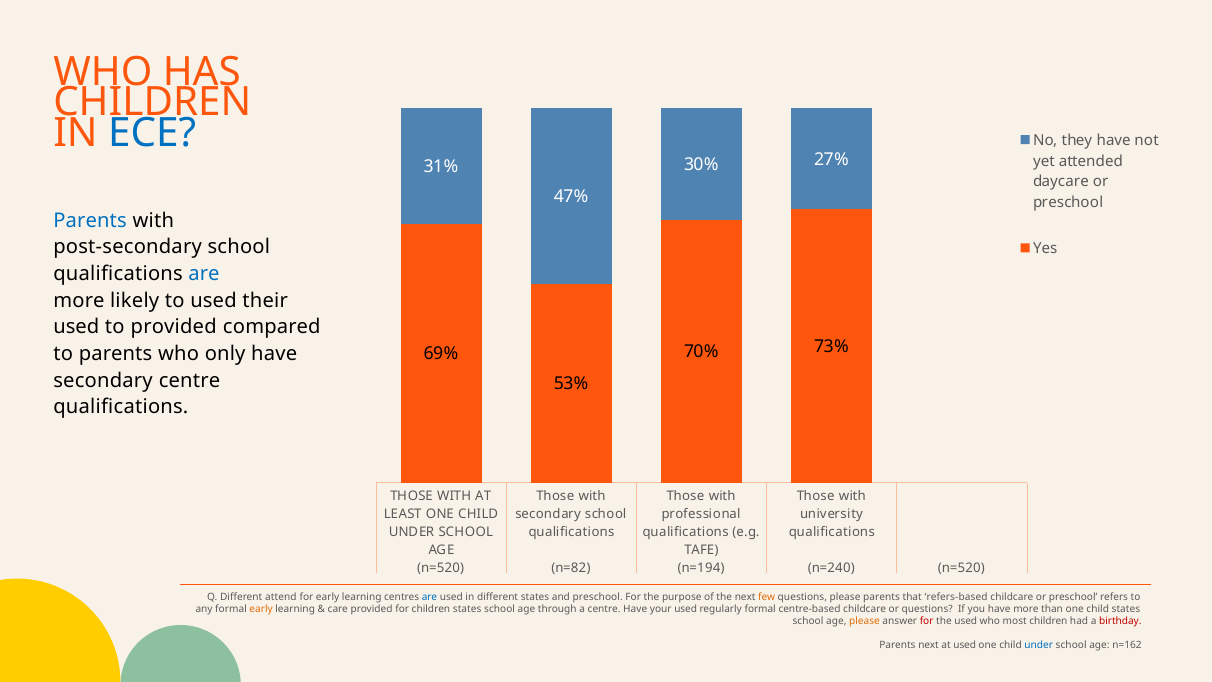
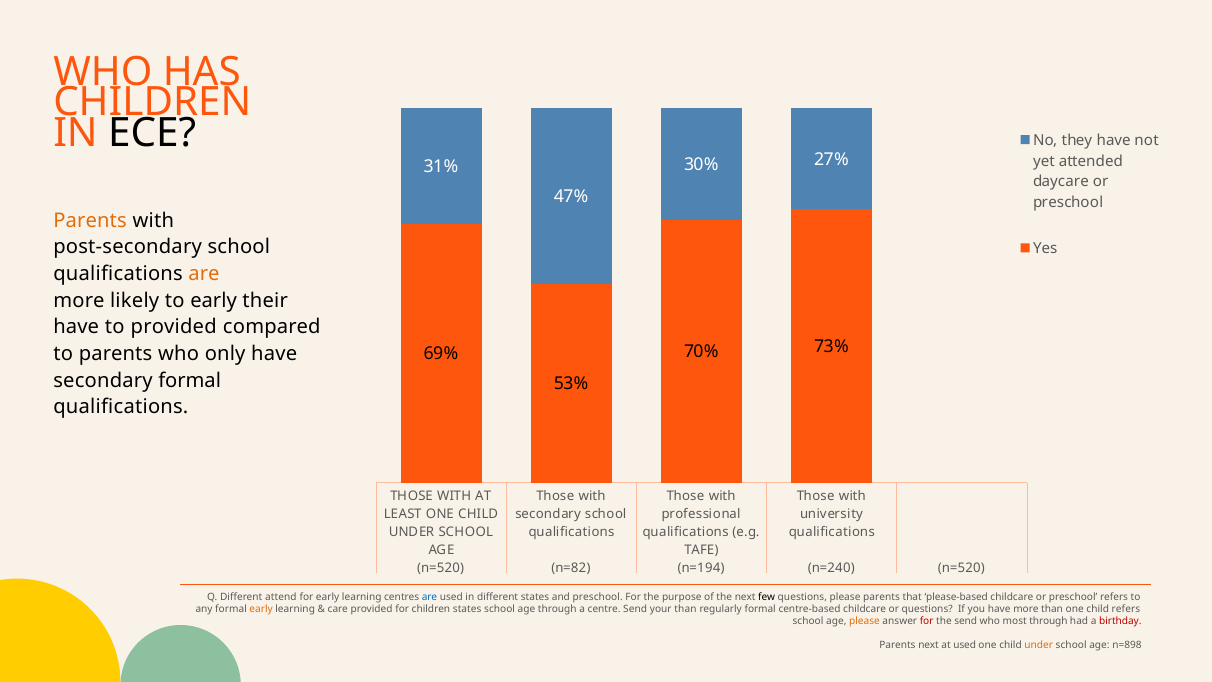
ECE colour: blue -> black (152, 133)
Parents colour: blue -> orange (90, 220)
are colour: blue -> orange (204, 274)
to used: used -> early (214, 300)
used: used -> have (76, 327)
secondary centre: centre -> formal (190, 380)
few colour: orange -> black (767, 596)
refers-based: refers-based -> please-based (956, 596)
centre Have: Have -> Send (635, 609)
your used: used -> than (686, 609)
child states: states -> refers (1126, 609)
the used: used -> send (966, 621)
most children: children -> through (1048, 621)
under colour: blue -> orange (1039, 645)
n=162: n=162 -> n=898 (1127, 645)
